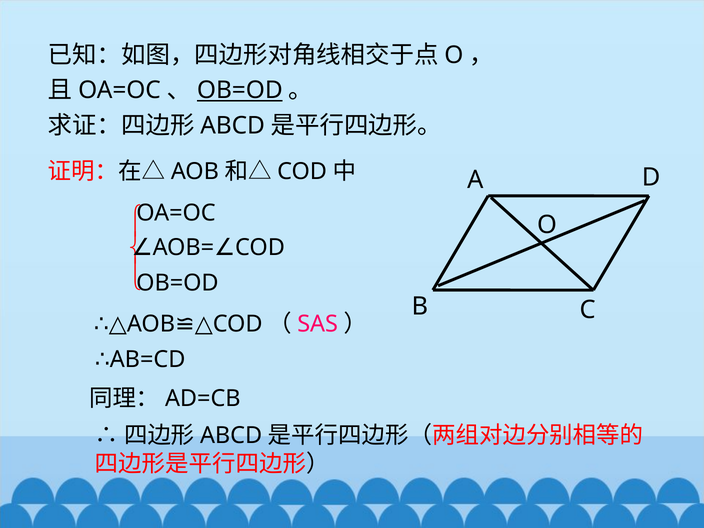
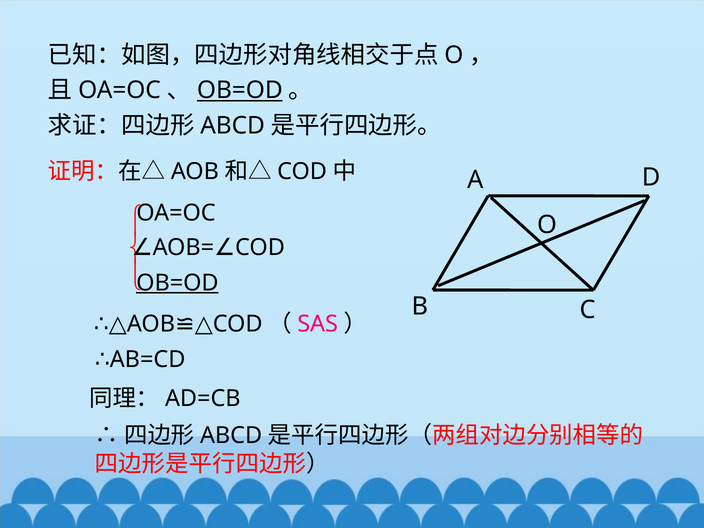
OB=OD underline: none -> present (177, 283)
